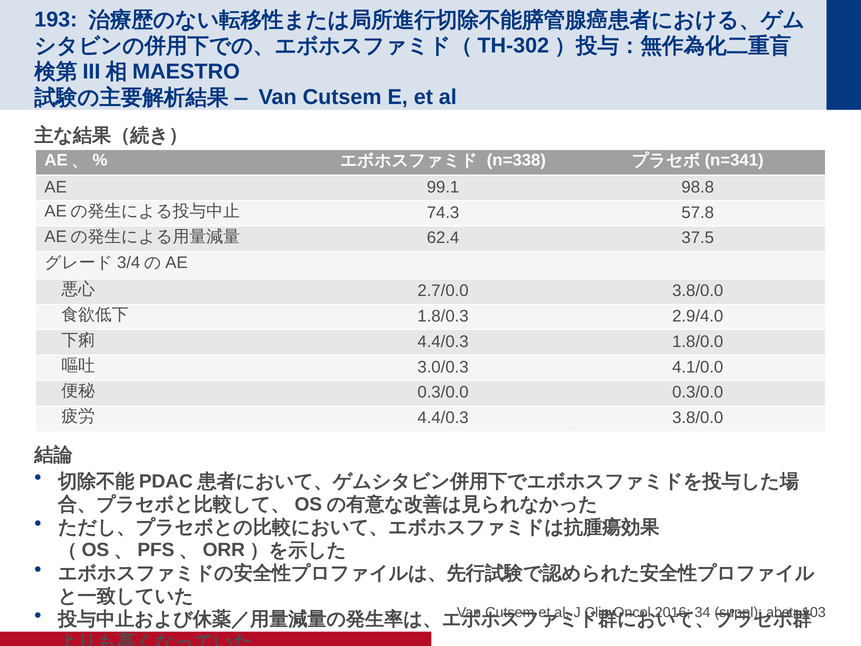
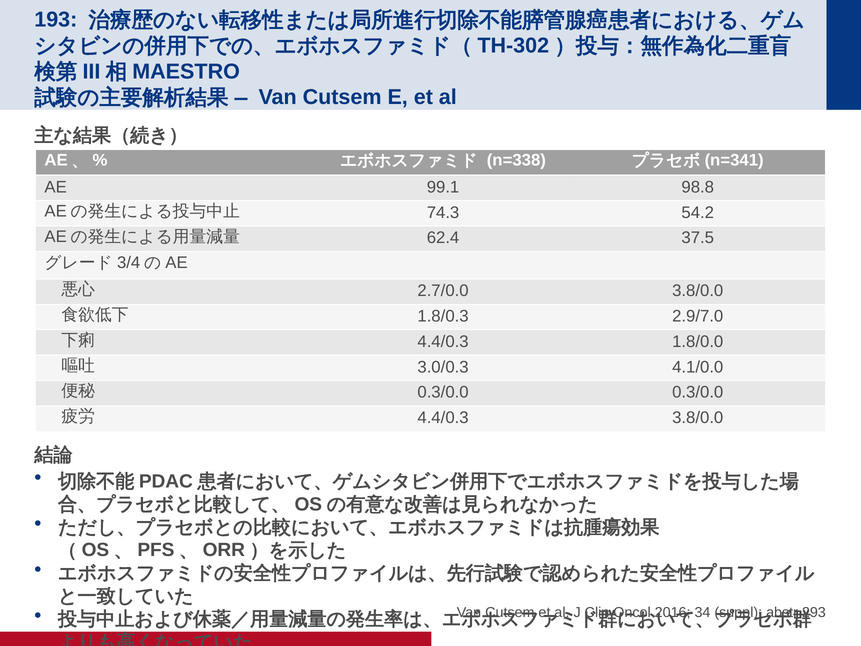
57.8: 57.8 -> 54.2 (698, 212)
2.9/4.0: 2.9/4.0 -> 2.9/7.0 (698, 316)
103: 103 -> 293 (814, 612)
